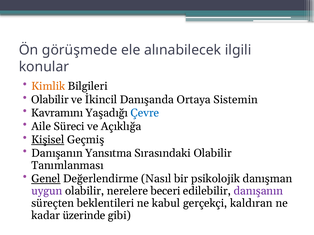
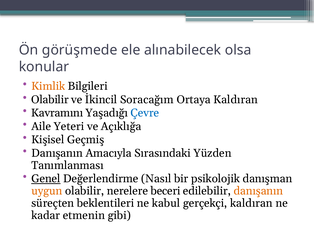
ilgili: ilgili -> olsa (238, 50)
Danışanda: Danışanda -> Soracağım (147, 100)
Ortaya Sistemin: Sistemin -> Kaldıran (236, 100)
Süreci: Süreci -> Yeteri (69, 127)
Kişisel underline: present -> none (48, 140)
Yansıtma: Yansıtma -> Amacıyla (109, 153)
Sırasındaki Olabilir: Olabilir -> Yüzden (213, 153)
uygun colour: purple -> orange (47, 191)
danışanın colour: purple -> orange (258, 191)
üzerinde: üzerinde -> etmenin (84, 216)
